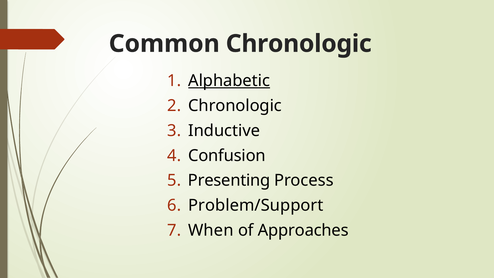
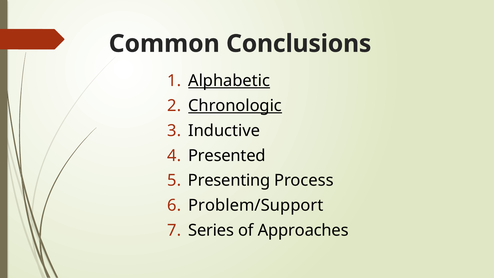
Common Chronologic: Chronologic -> Conclusions (299, 44)
Chronologic underline: none -> present (235, 106)
Confusion: Confusion -> Presented (227, 156)
When: When -> Series (211, 230)
